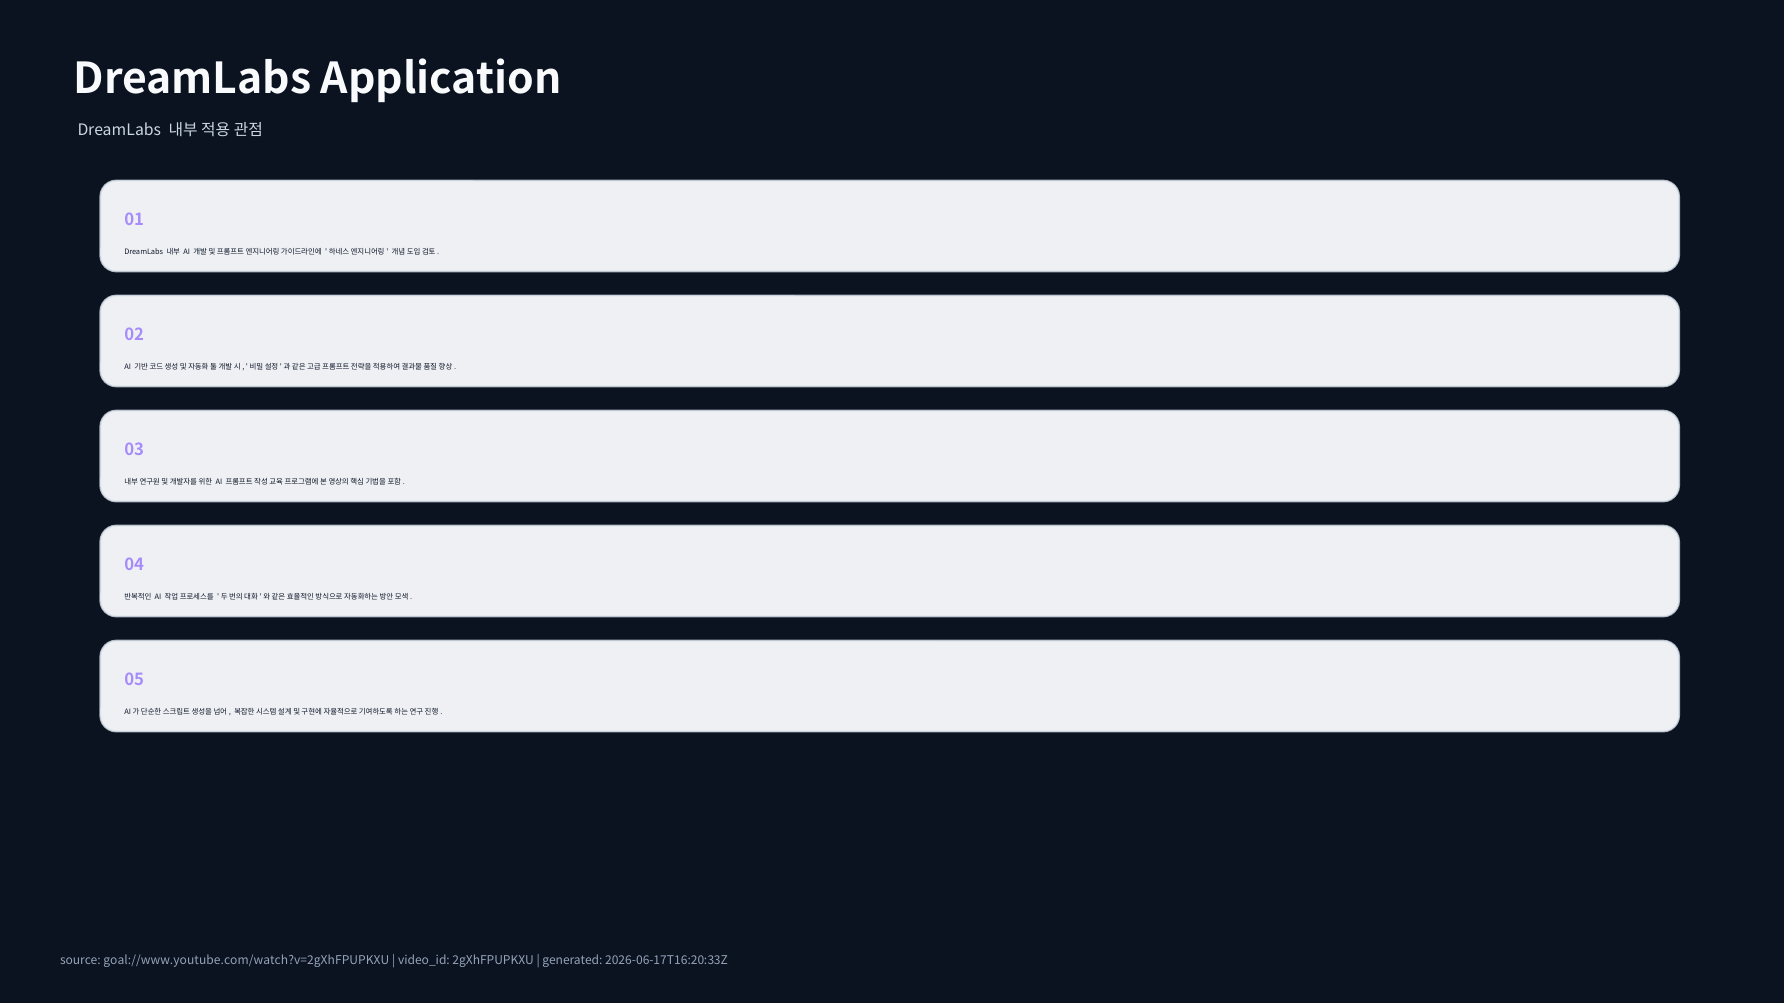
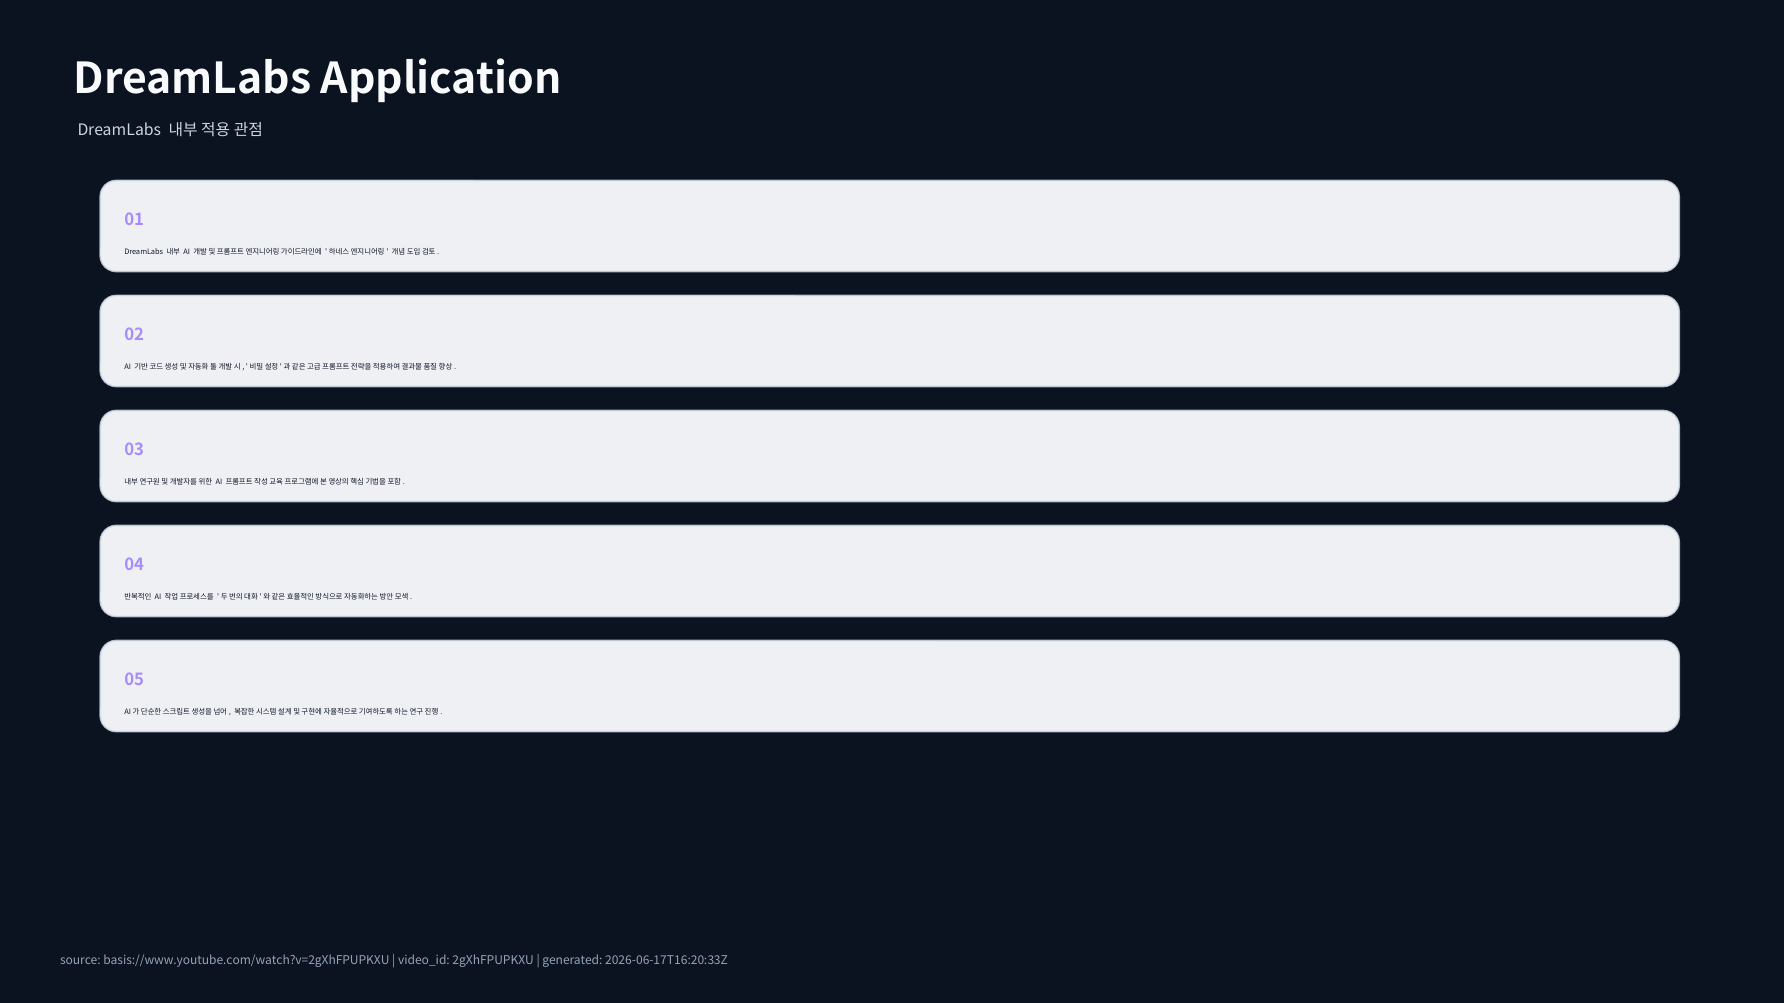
goal://www.youtube.com/watch?v=2gXhFPUPKXU: goal://www.youtube.com/watch?v=2gXhFPUPKXU -> basis://www.youtube.com/watch?v=2gXhFPUPKXU (246, 961)
